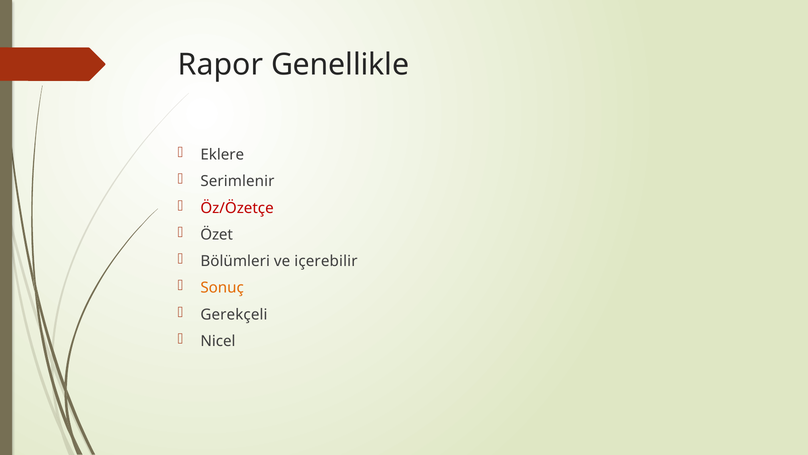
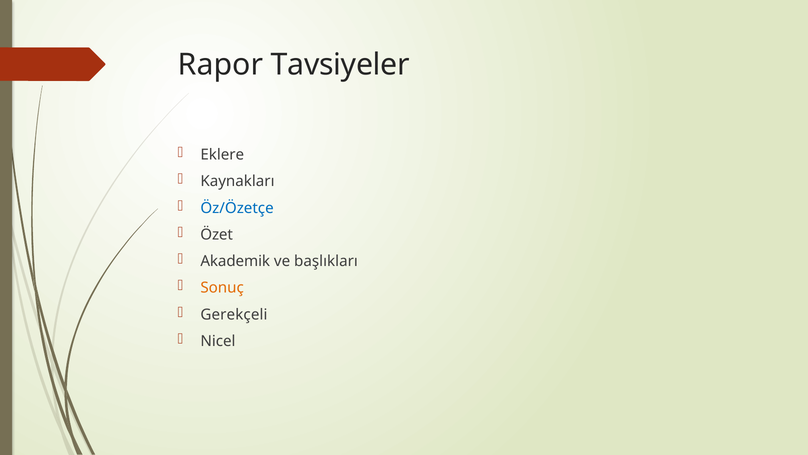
Genellikle: Genellikle -> Tavsiyeler (340, 65)
Serimlenir: Serimlenir -> Kaynakları (237, 181)
Öz/Özetçe colour: red -> blue (237, 208)
Bölümleri: Bölümleri -> Akademik (235, 261)
içerebilir: içerebilir -> başlıkları (326, 261)
